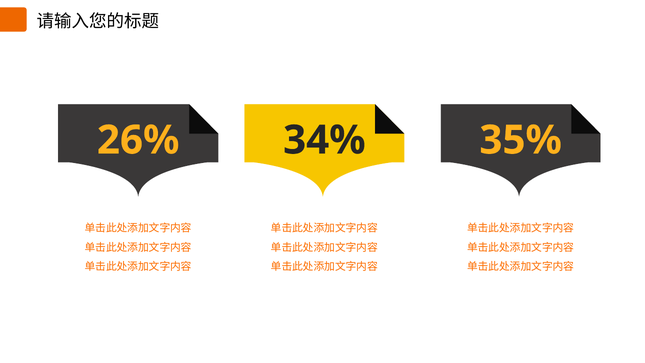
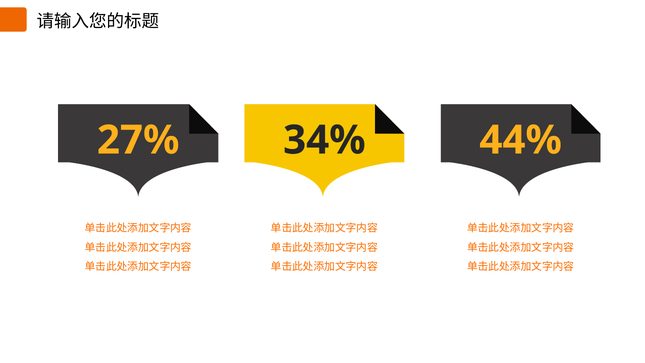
26%: 26% -> 27% (138, 140)
35%: 35% -> 44% (521, 140)
